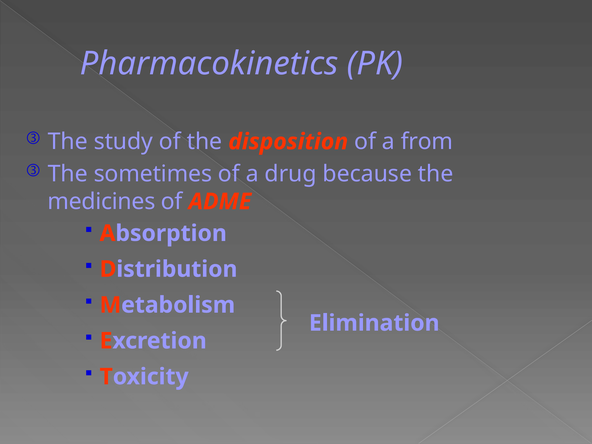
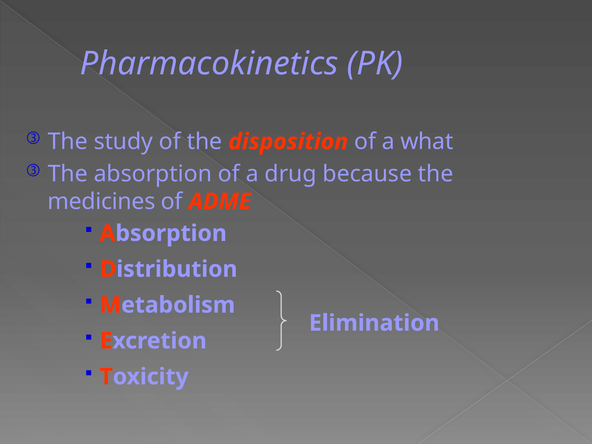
from: from -> what (427, 142)
The sometimes: sometimes -> absorption (153, 174)
